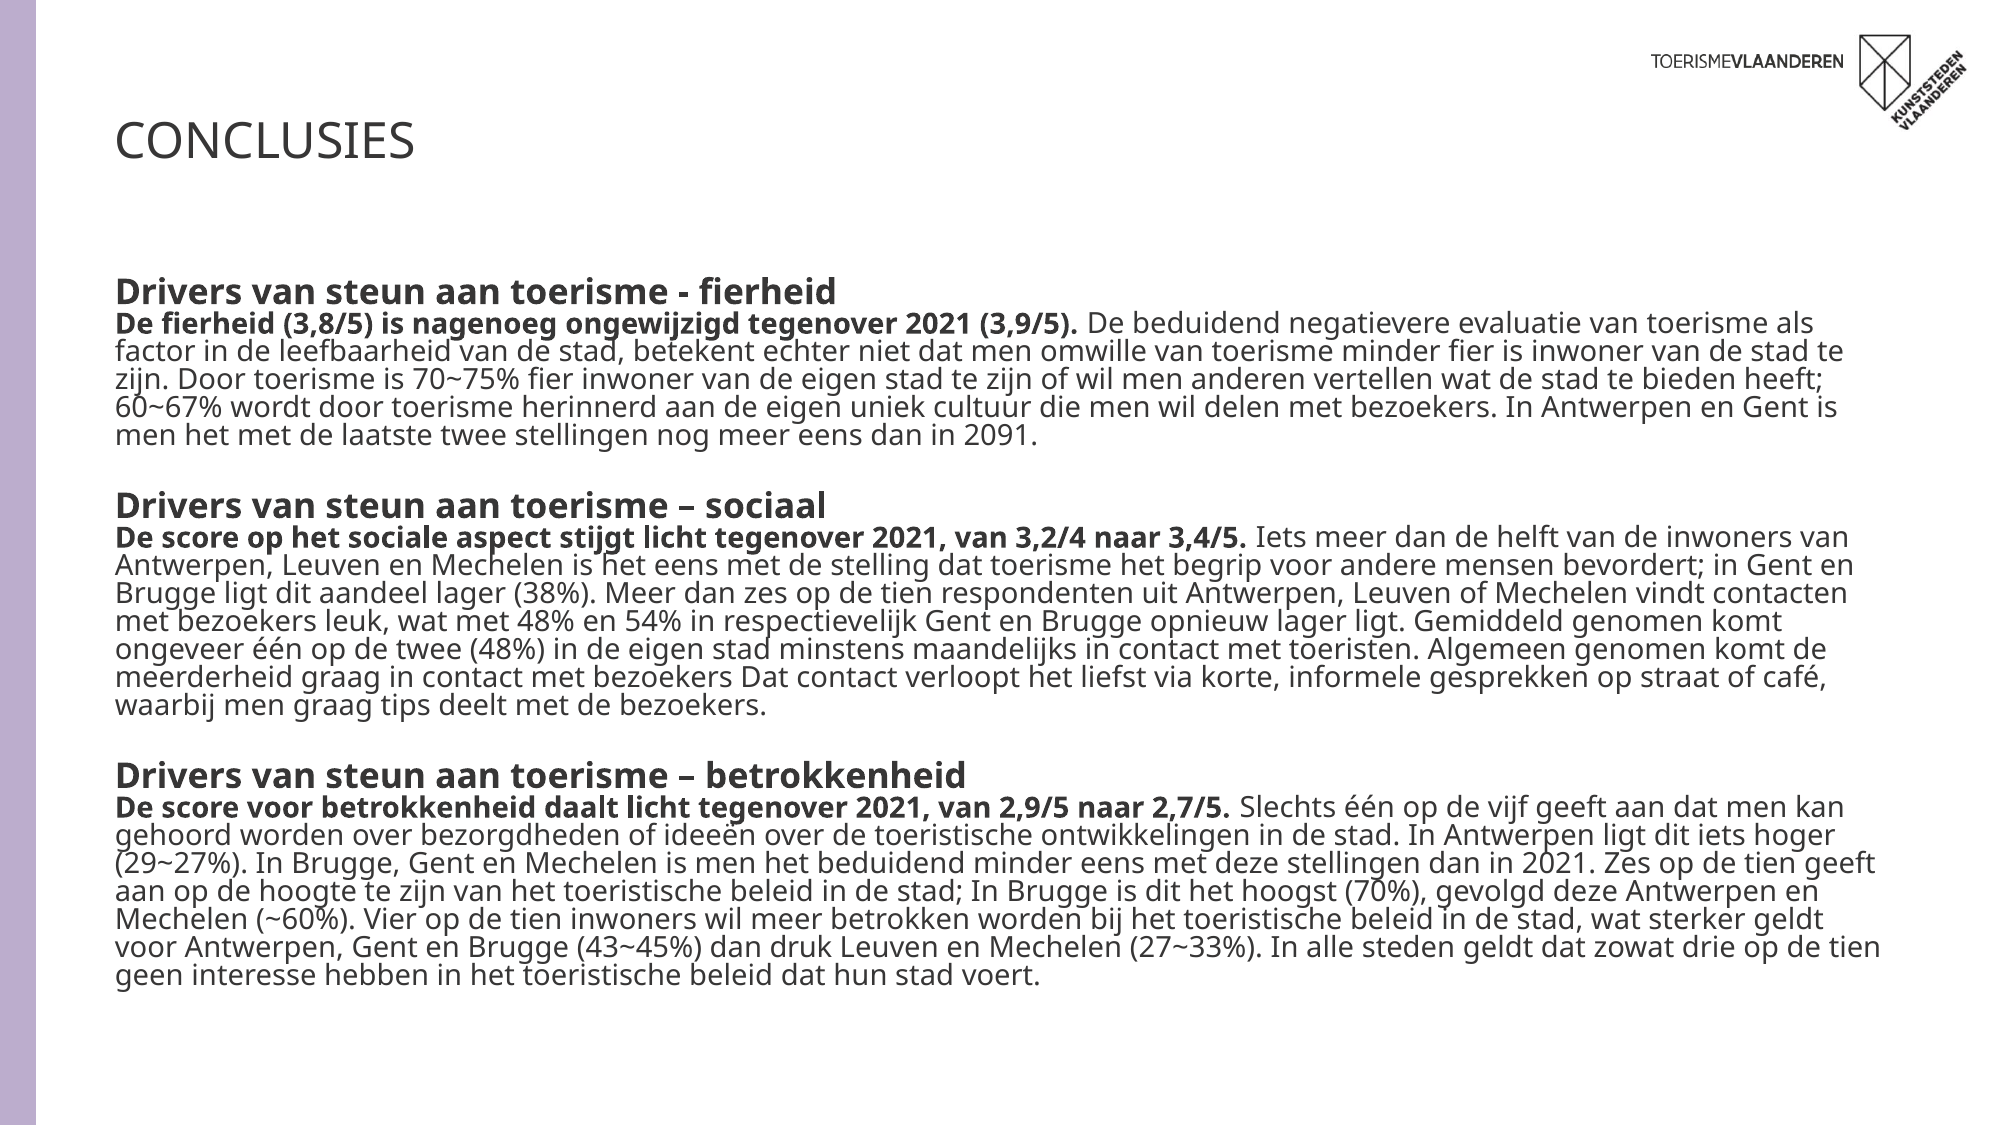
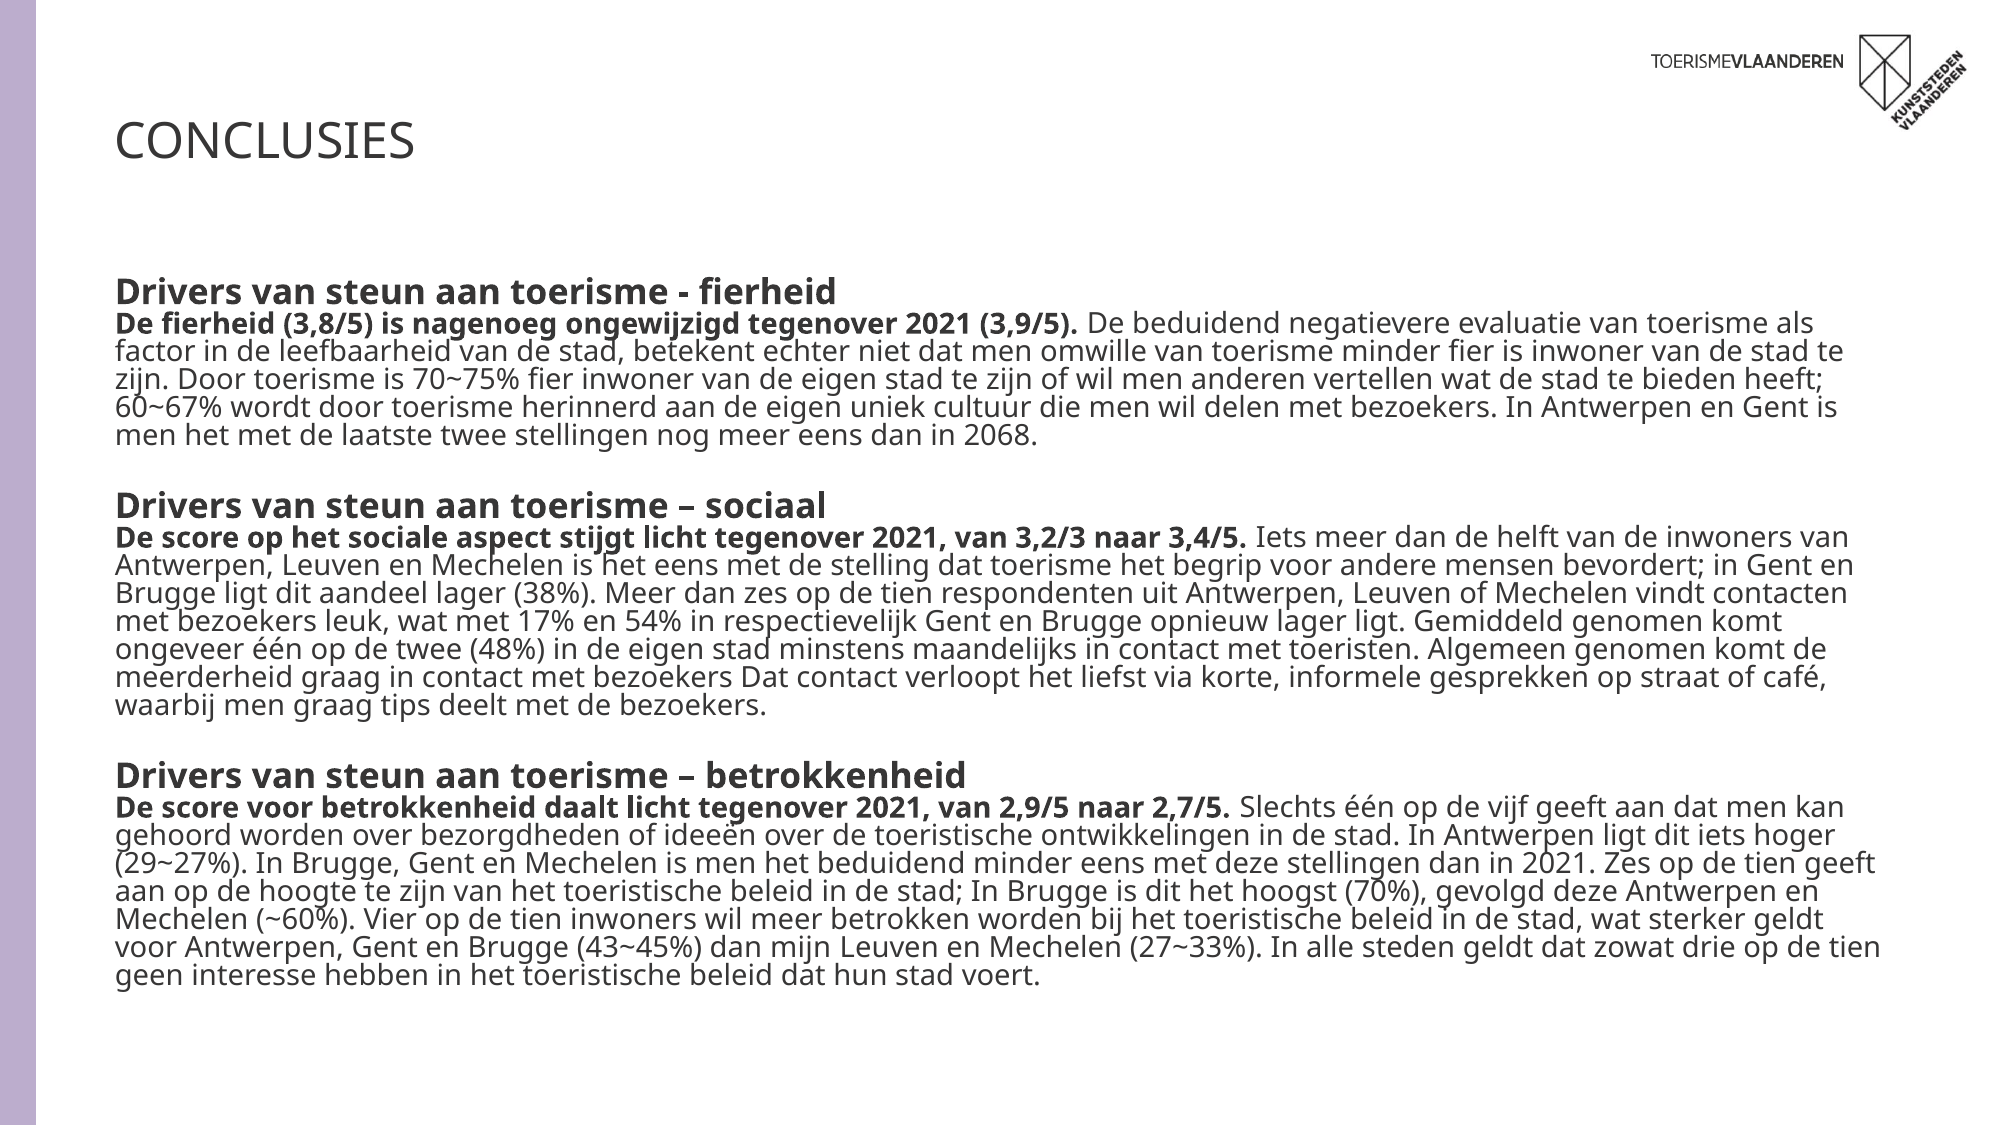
2091: 2091 -> 2068 (1001, 436)
3,2/4: 3,2/4 -> 3,2/3 (1051, 538)
met 48%: 48% -> 17% (546, 622)
druk: druk -> mijn (801, 948)
